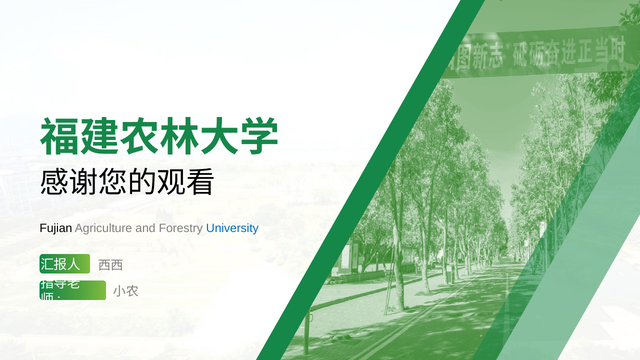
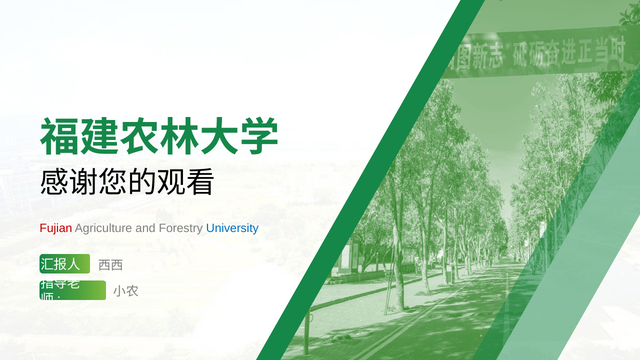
Fujian colour: black -> red (56, 228)
